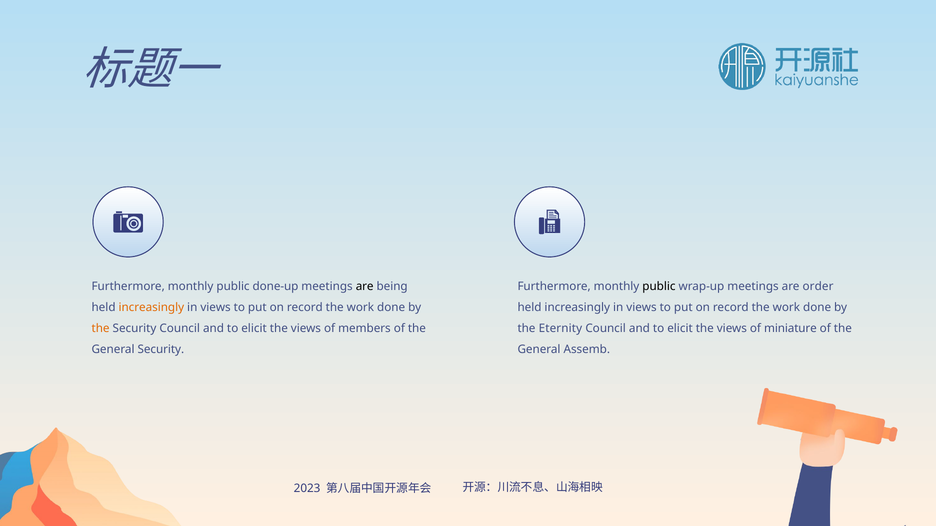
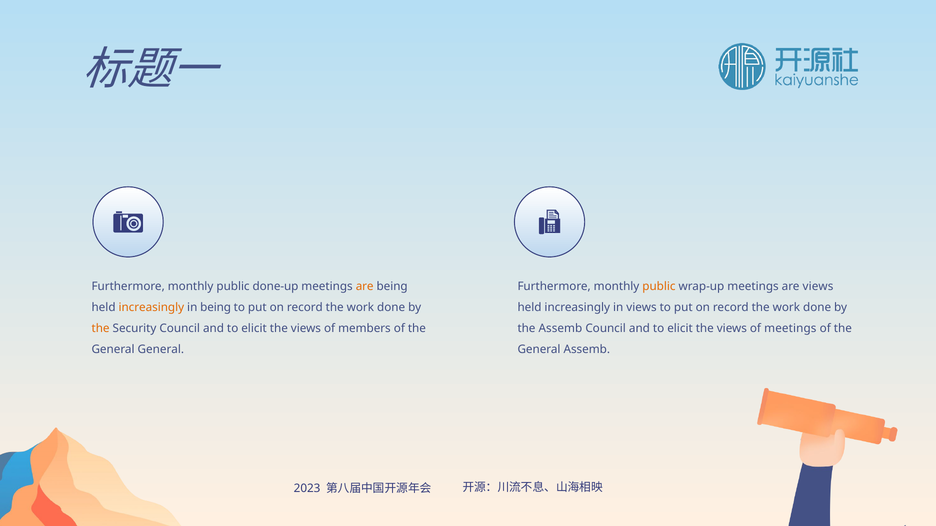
are colour: black -> orange (365, 287)
public colour: black -> orange (659, 287)
are order: order -> views (818, 287)
views: views -> being (216, 308)
the Eternity: Eternity -> Assemb (560, 329)
of miniature: miniature -> meetings (790, 329)
General Security: Security -> General (161, 350)
